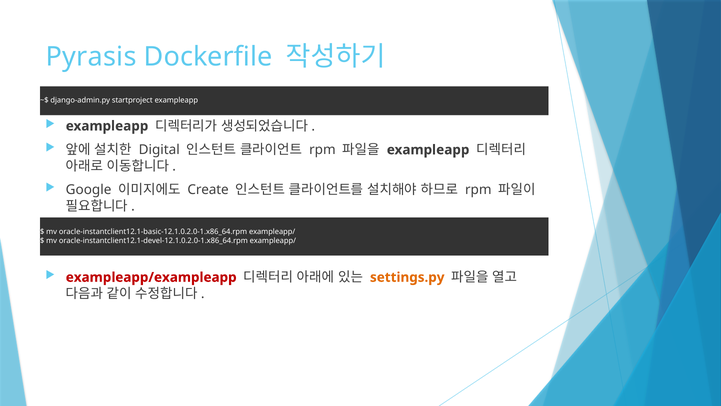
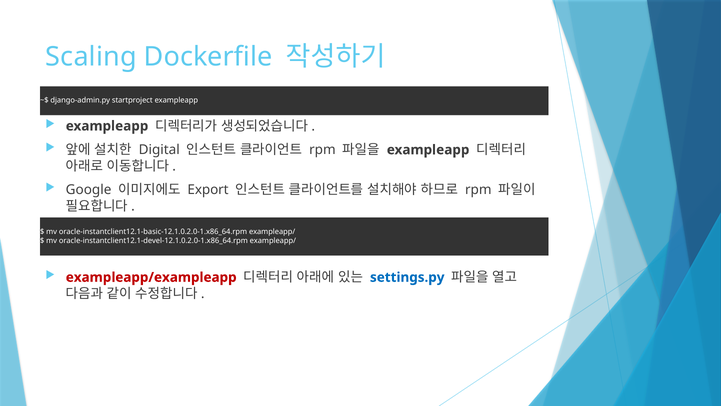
Pyrasis: Pyrasis -> Scaling (91, 57)
Create: Create -> Export (208, 190)
settings.py colour: orange -> blue (407, 277)
